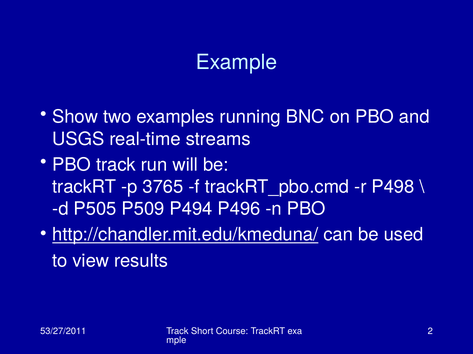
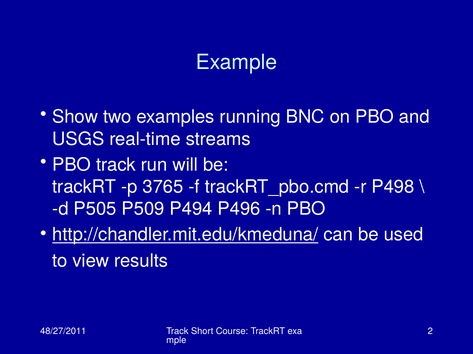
53/27/2011: 53/27/2011 -> 48/27/2011 (63, 332)
